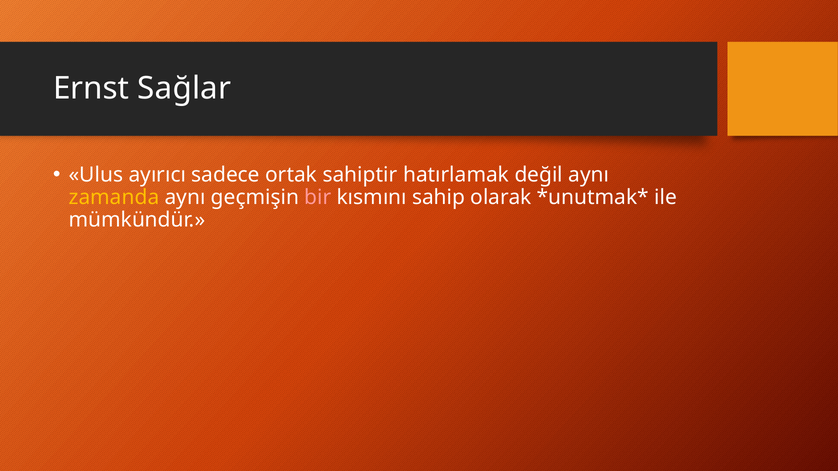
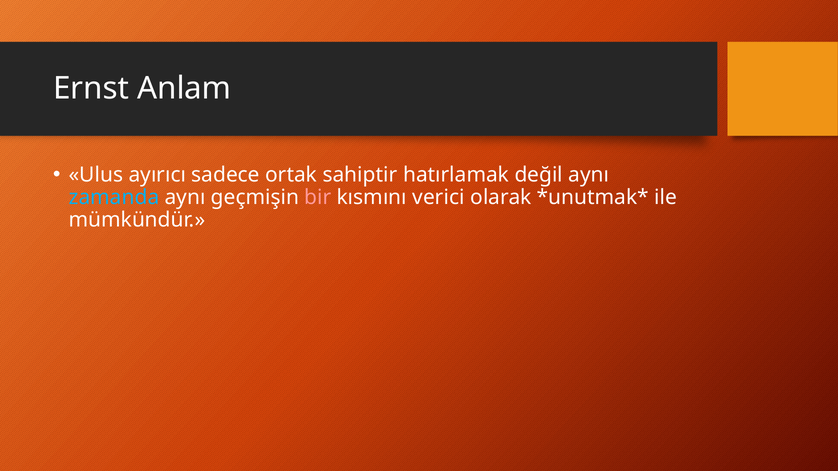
Sağlar: Sağlar -> Anlam (184, 89)
zamanda colour: yellow -> light blue (114, 198)
sahip: sahip -> verici (439, 198)
